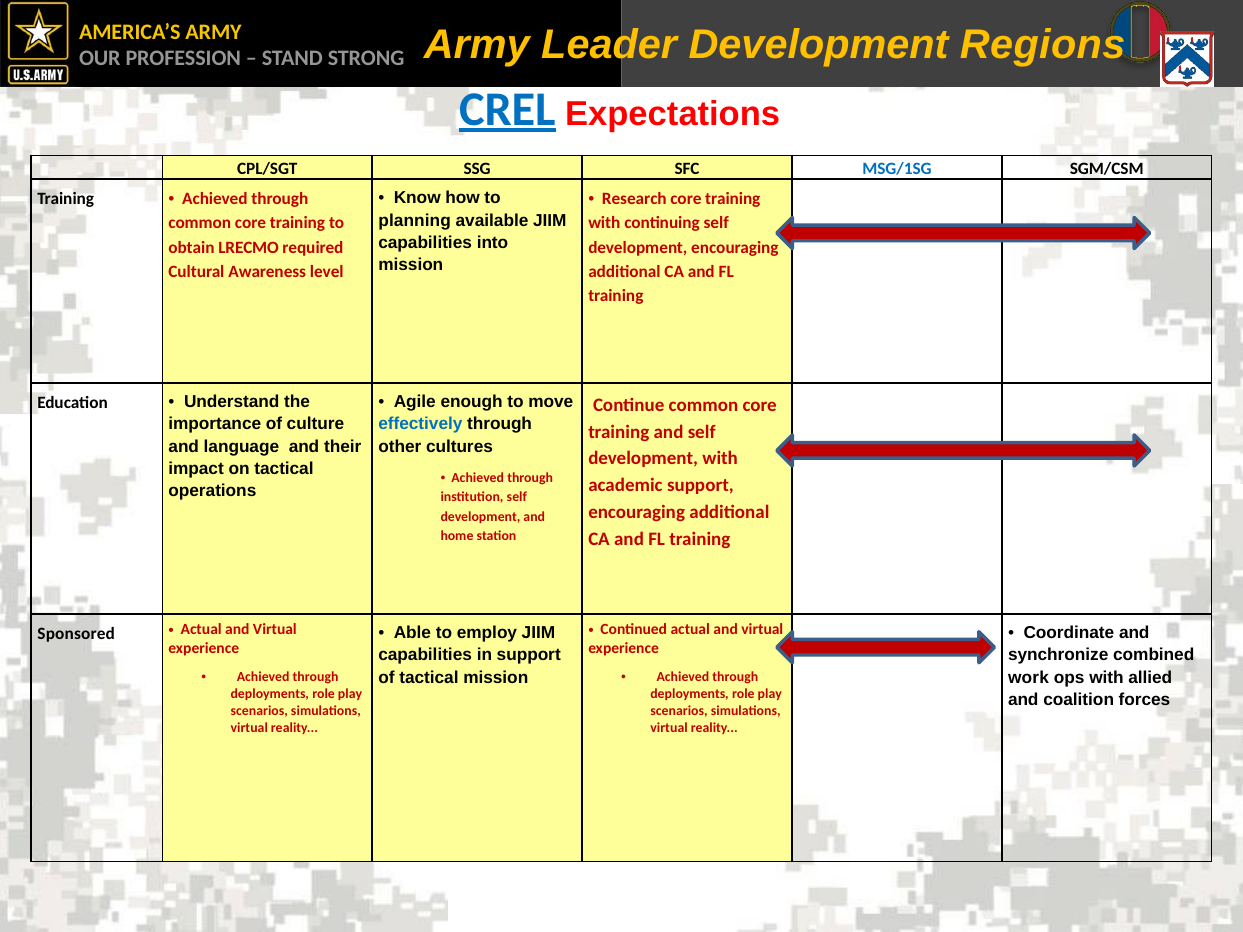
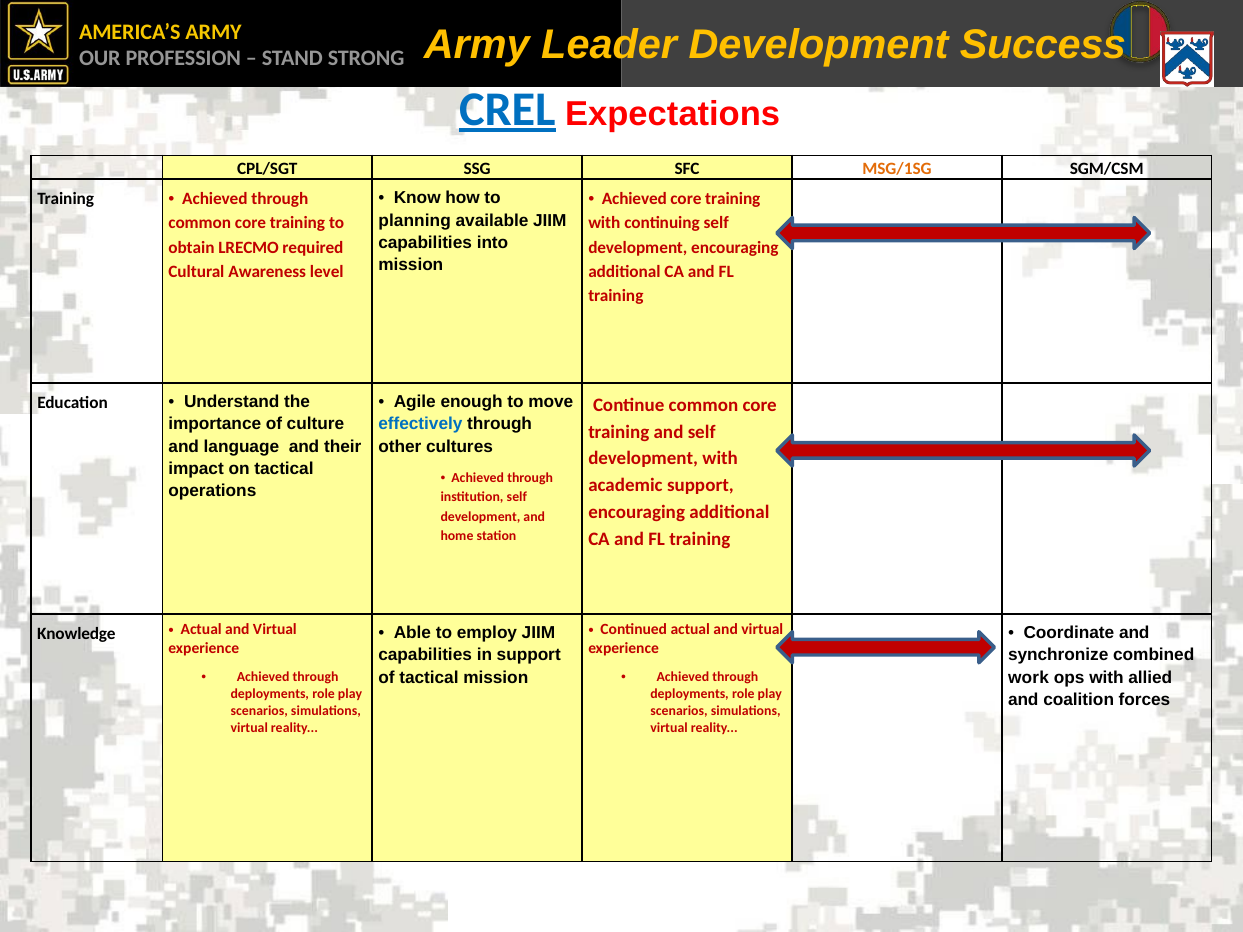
Regions: Regions -> Success (1043, 44)
MSG/1SG colour: blue -> orange (897, 169)
Research: Research -> Achieved (634, 199)
Sponsored: Sponsored -> Knowledge (76, 634)
